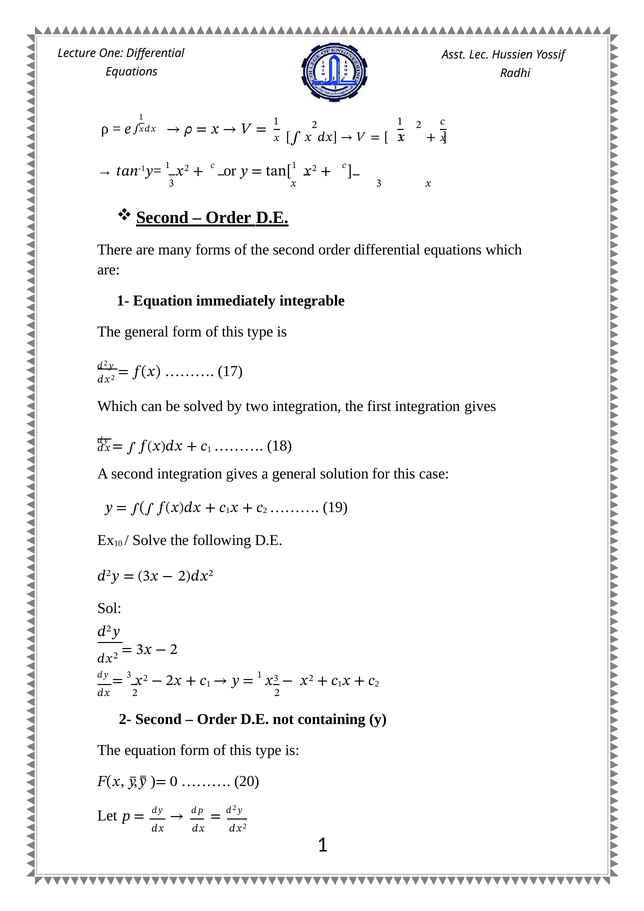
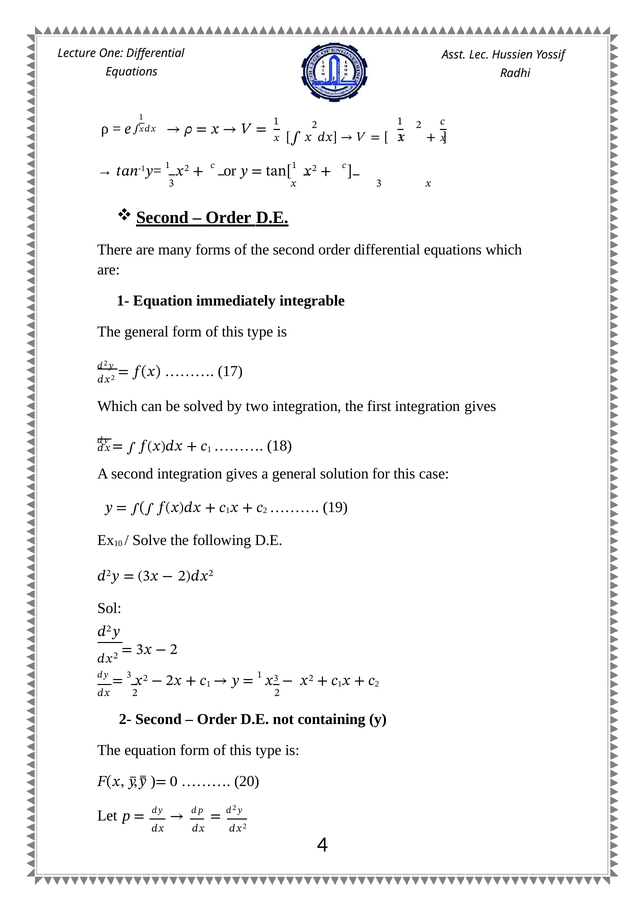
1: 1 -> 4 (322, 845)
